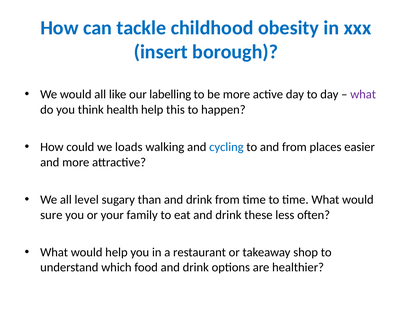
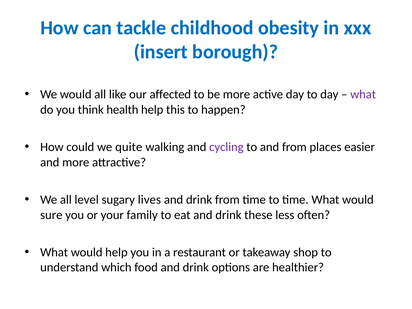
labelling: labelling -> affected (170, 94)
loads: loads -> quite (129, 147)
cycling colour: blue -> purple (226, 147)
than: than -> lives (149, 200)
